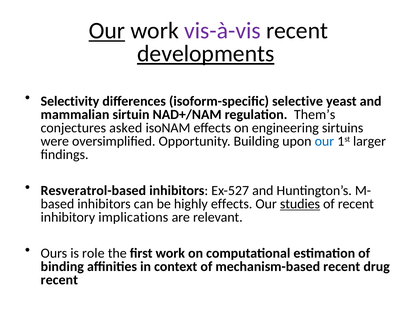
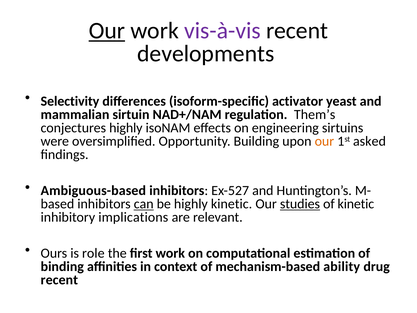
developments underline: present -> none (206, 54)
selective: selective -> activator (298, 101)
conjectures asked: asked -> highly (126, 128)
our colour: blue -> orange (324, 141)
larger: larger -> asked (369, 141)
Resveratrol-based: Resveratrol-based -> Ambiguous-based (93, 191)
can underline: none -> present (144, 204)
highly effects: effects -> kinetic (232, 204)
of recent: recent -> kinetic (356, 204)
mechanism-based recent: recent -> ability (342, 266)
